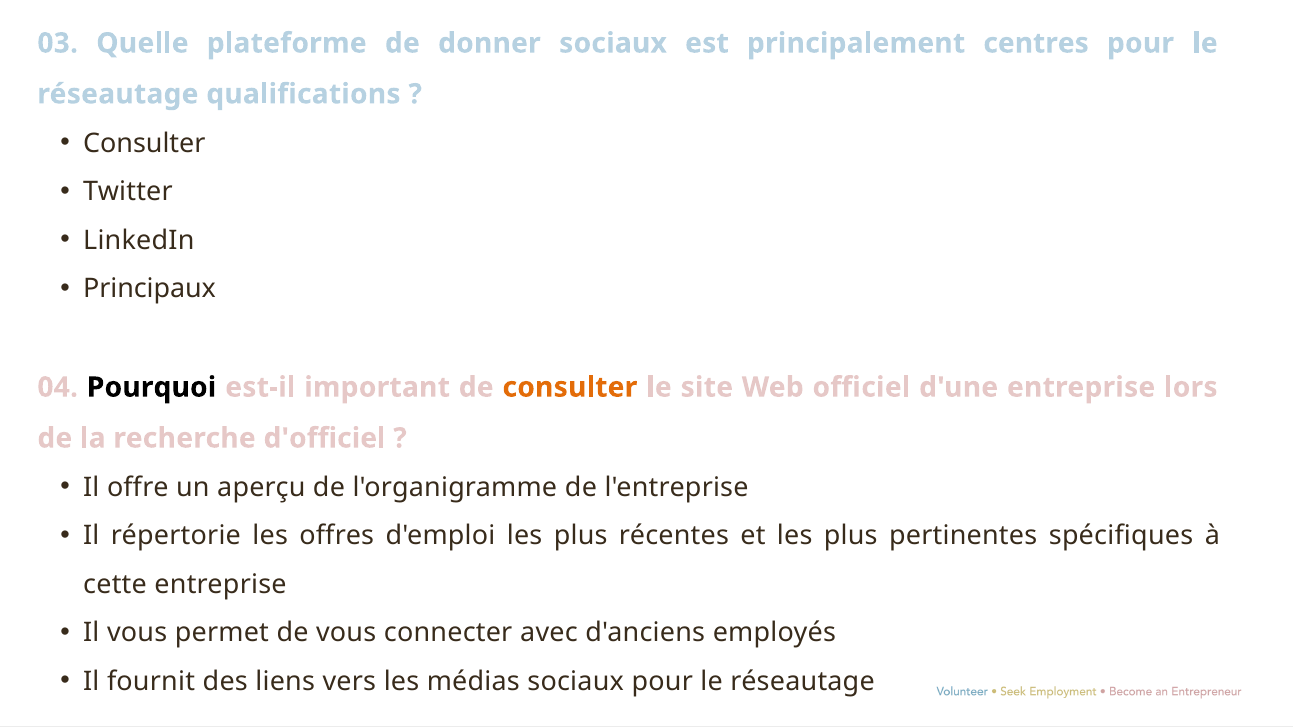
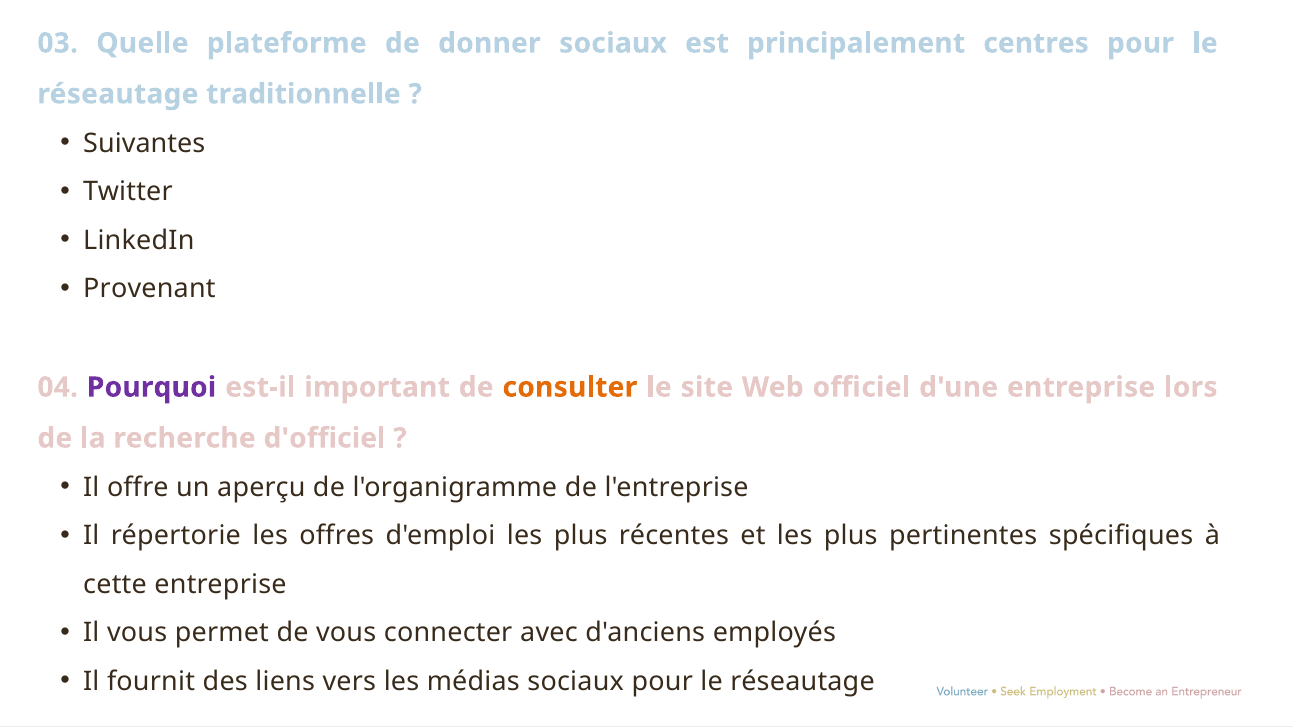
qualifications: qualifications -> traditionnelle (303, 94)
Consulter: Consulter -> Suivantes (144, 143)
Principaux: Principaux -> Provenant (149, 289)
Pourquoi colour: black -> purple (152, 387)
